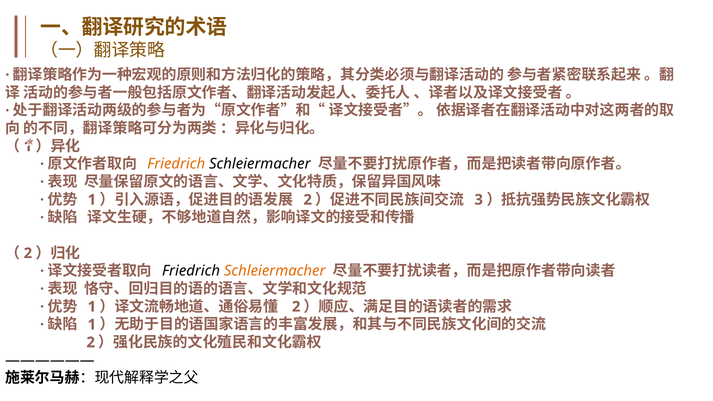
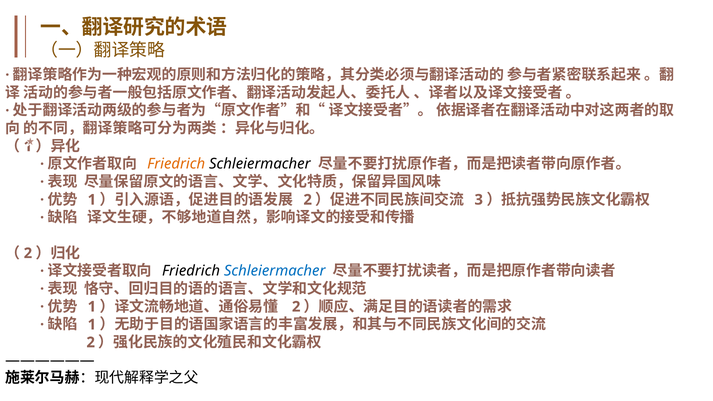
Schleiermacher colour: orange -> blue (275, 271)
